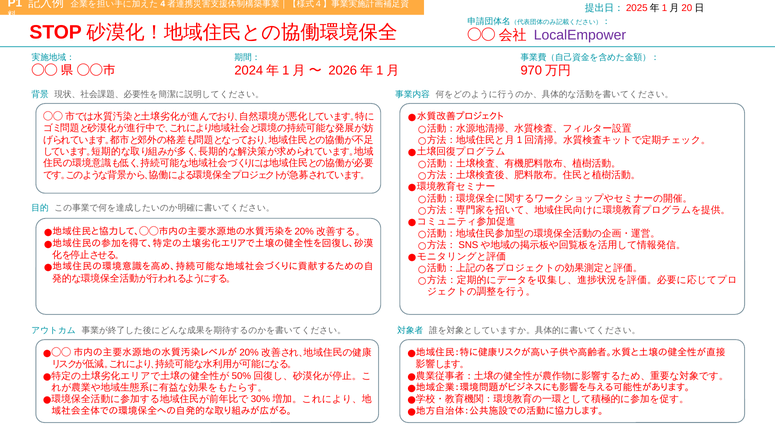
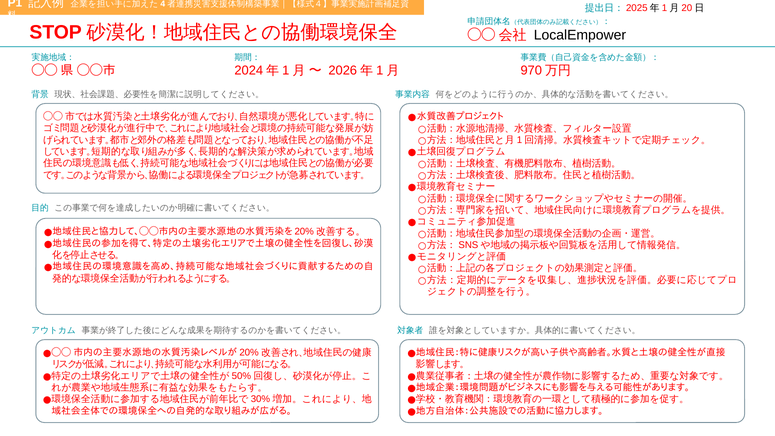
LocalEmpower colour: purple -> black (580, 35)
